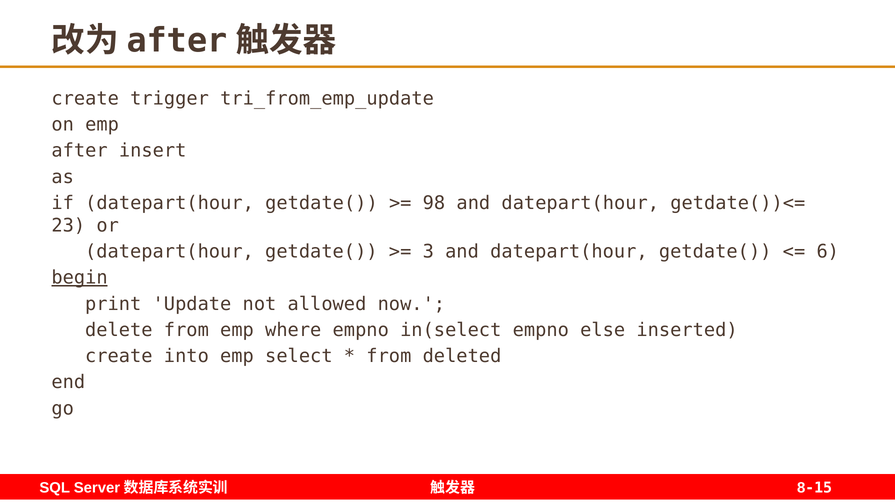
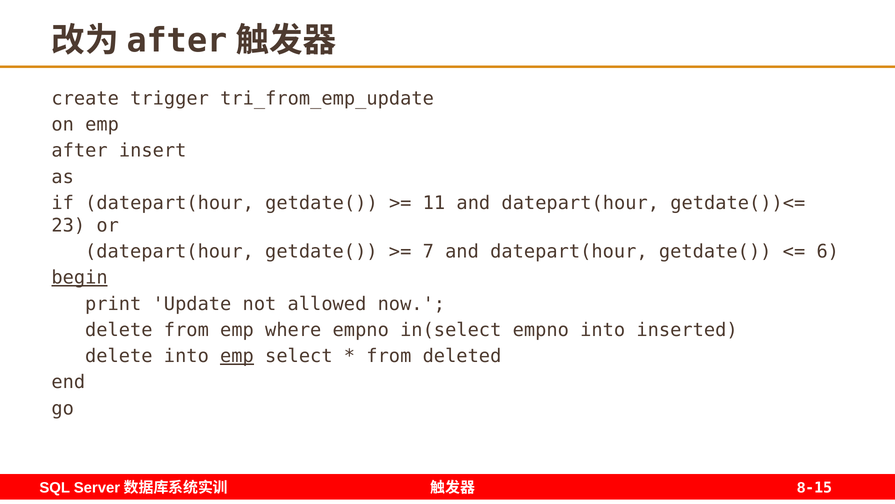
98: 98 -> 11 (434, 203)
3: 3 -> 7 (428, 251)
empno else: else -> into (603, 330)
create: create -> delete (119, 356)
emp underline: none -> present (237, 356)
